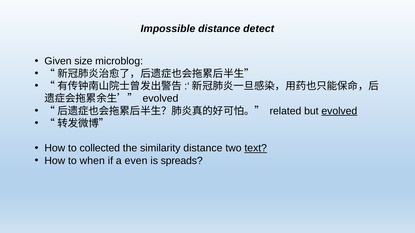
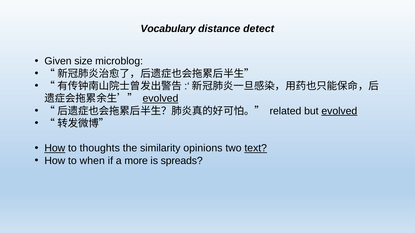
Impossible: Impossible -> Vocabulary (168, 29)
evolved underline: none -> present (160, 99)
How underline: none -> present (55, 148)
collected: collected -> thoughts (100, 148)
similarity distance: distance -> opinions (203, 148)
even: even -> more (136, 161)
